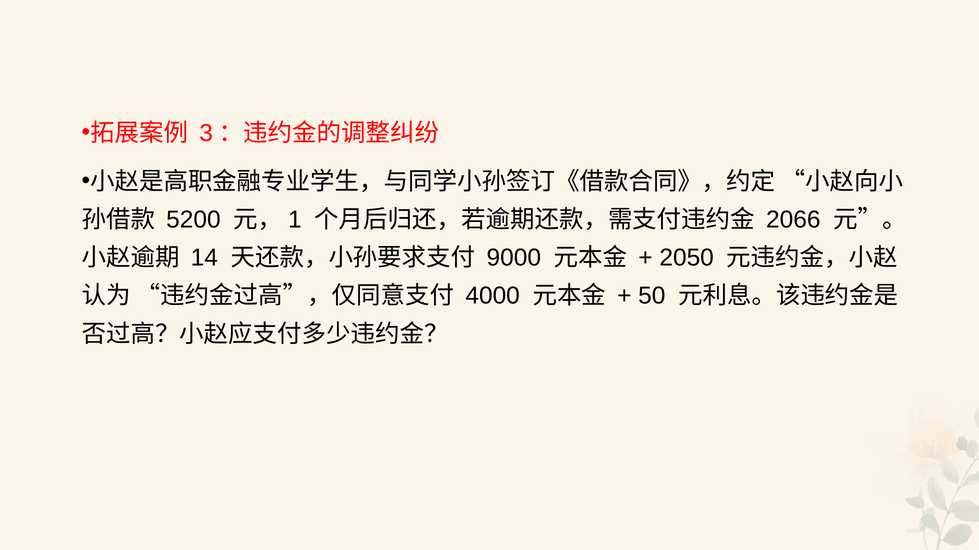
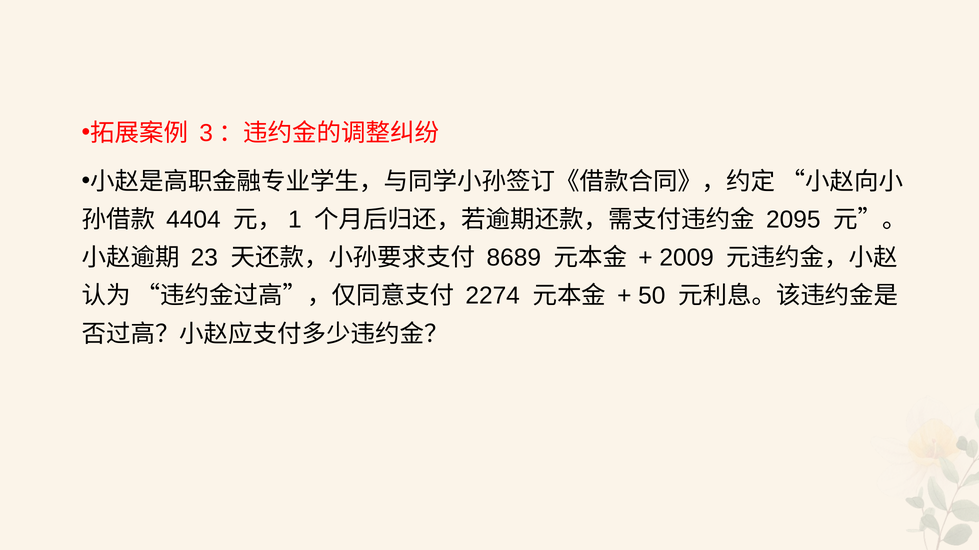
5200: 5200 -> 4404 (193, 220)
2066: 2066 -> 2095 (793, 220)
14: 14 -> 23 (204, 258)
9000: 9000 -> 8689 (514, 258)
2050: 2050 -> 2009 (687, 258)
4000: 4000 -> 2274 (493, 296)
